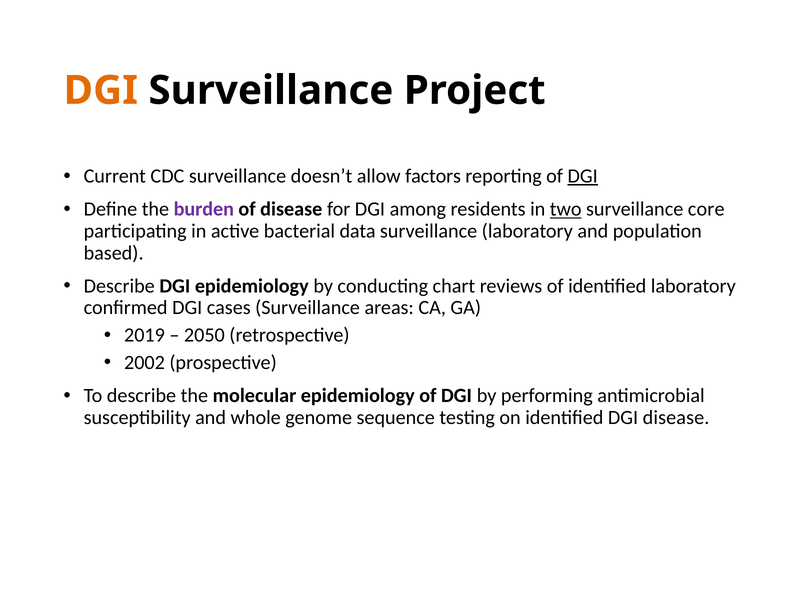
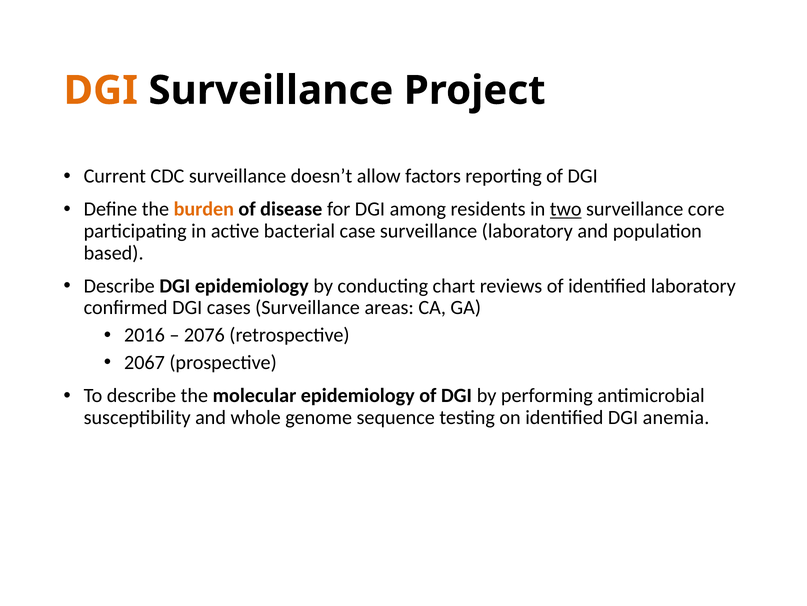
DGI underline: present -> none (583, 176)
burden colour: purple -> orange (204, 209)
data: data -> case (358, 231)
2019: 2019 -> 2016 (144, 335)
2050: 2050 -> 2076 (204, 335)
2002: 2002 -> 2067 (144, 362)
DGI disease: disease -> anemia (676, 417)
